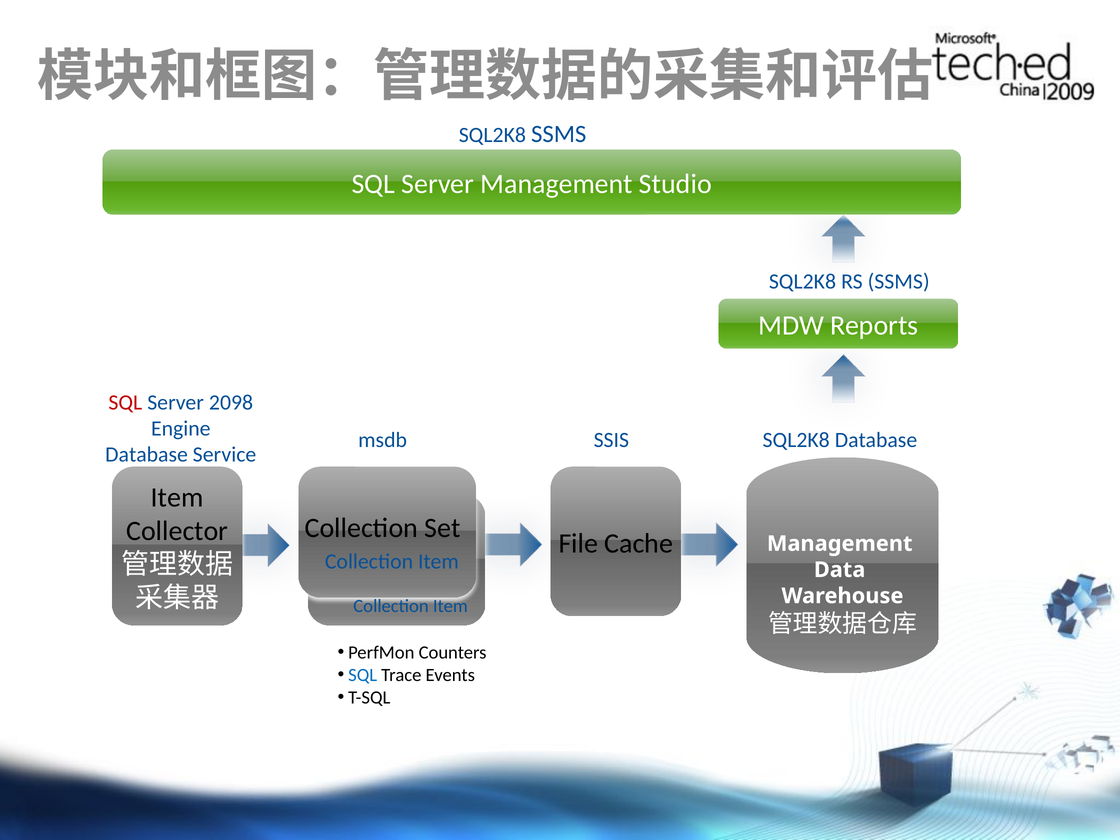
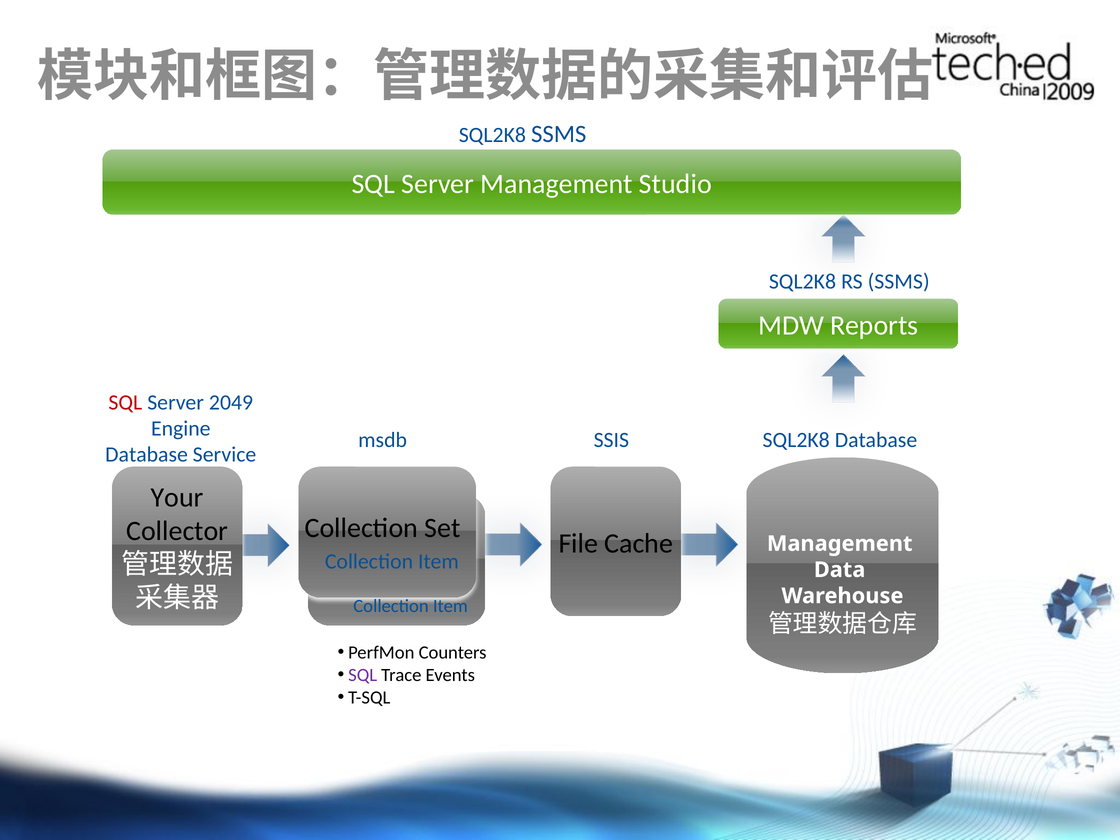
2098: 2098 -> 2049 (231, 402)
Item: Item -> Your (177, 497)
SQL colour: blue -> purple (363, 675)
